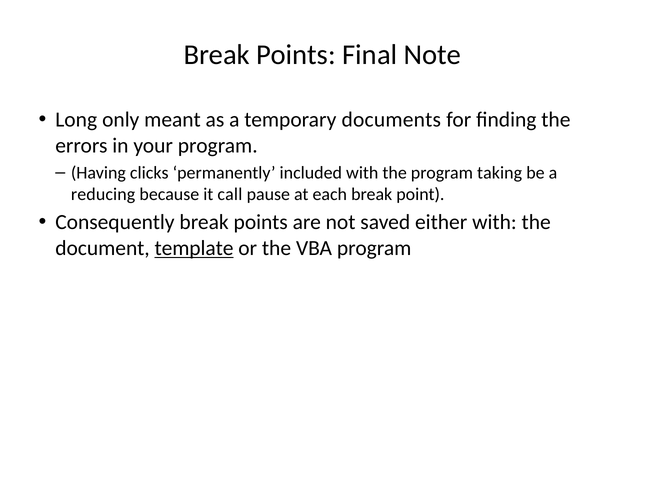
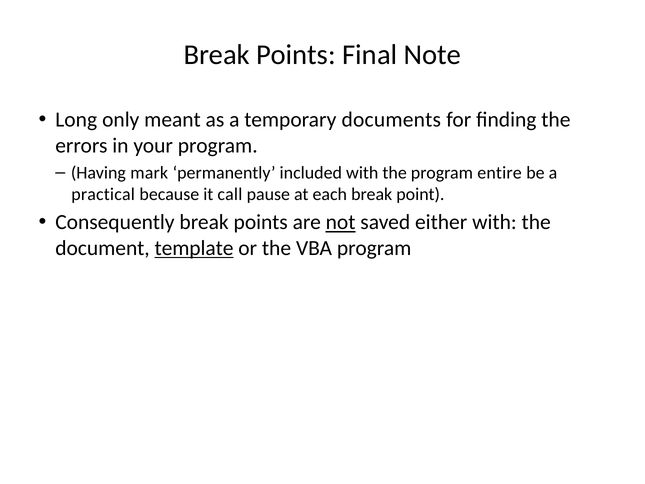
clicks: clicks -> mark (149, 173)
taking: taking -> entire (500, 173)
reducing: reducing -> practical (103, 194)
not underline: none -> present (341, 222)
